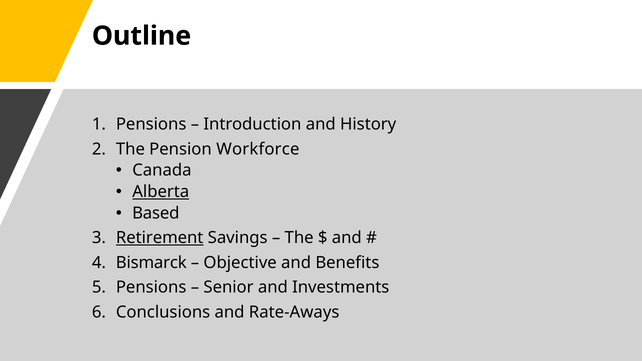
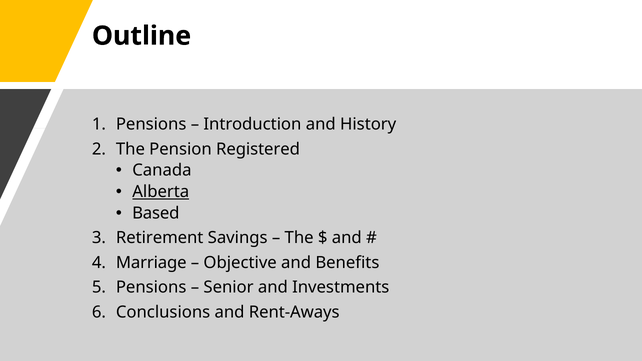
Workforce: Workforce -> Registered (258, 149)
Retirement underline: present -> none (160, 238)
Bismarck: Bismarck -> Marriage (151, 263)
Rate-Aways: Rate-Aways -> Rent-Aways (294, 312)
